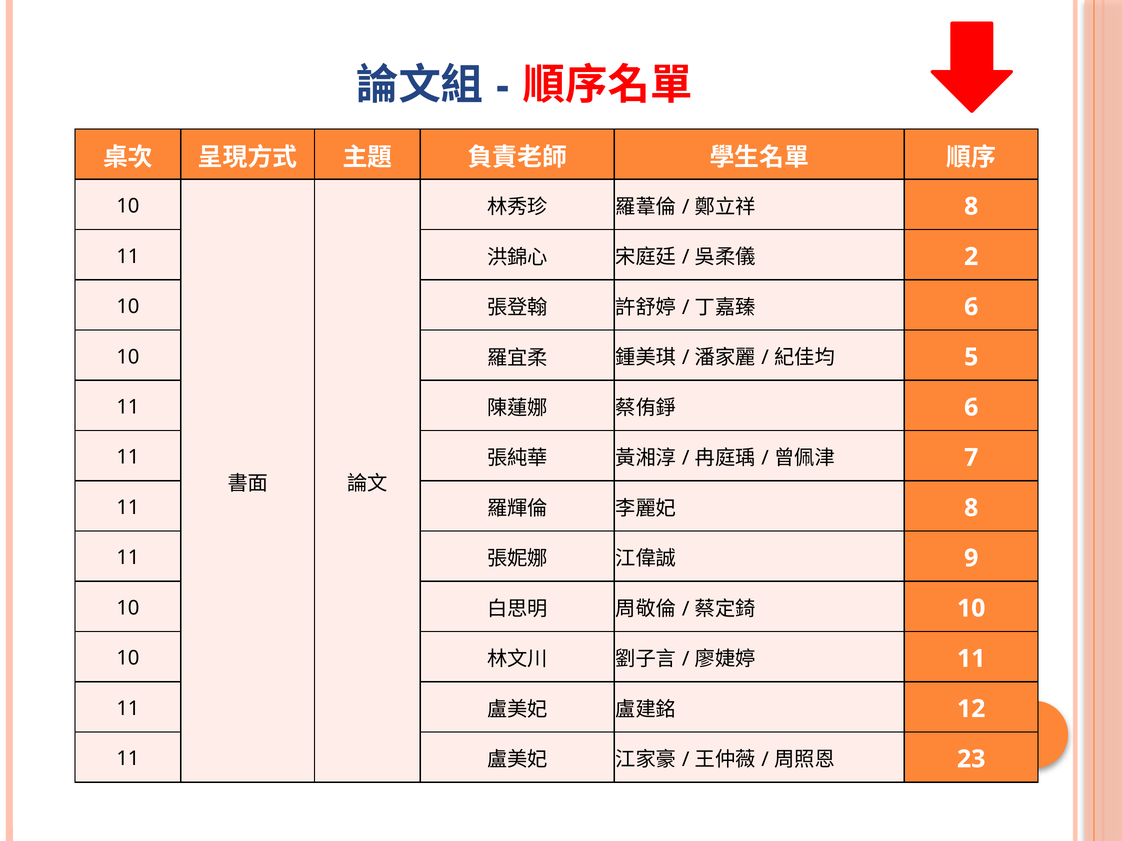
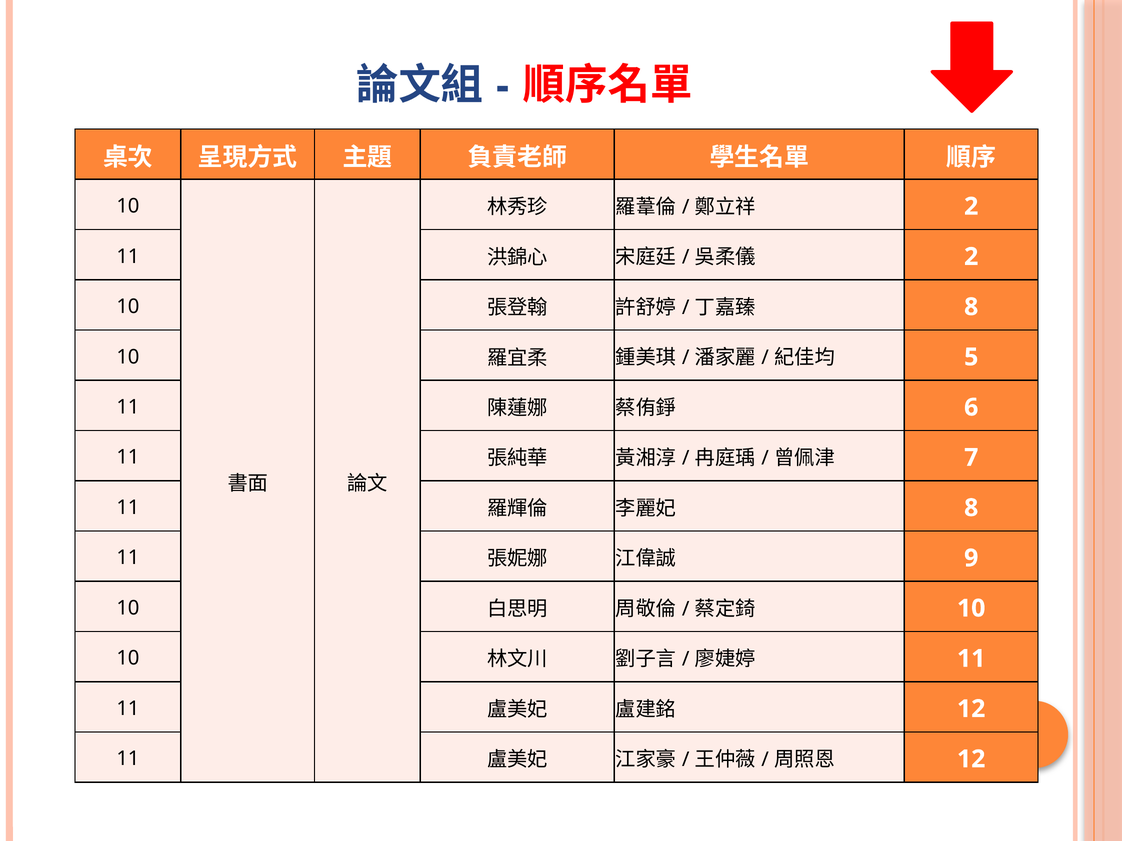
8: 8 -> 2 (971, 207)
6: 6 -> 8 (971, 307)
23: 23 -> 12 (971, 760)
